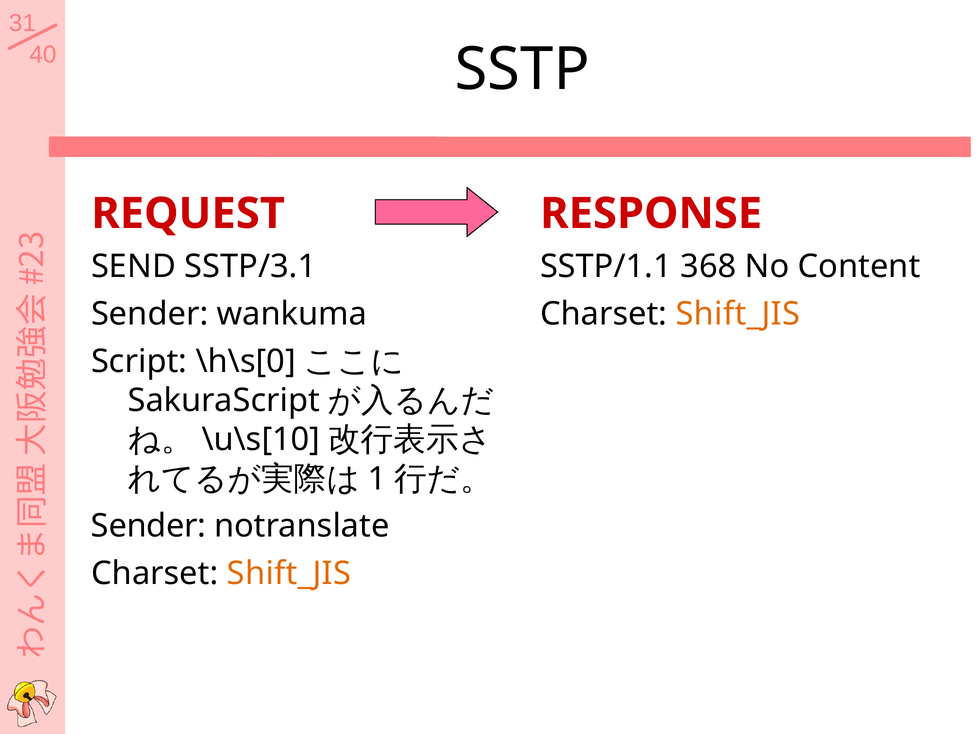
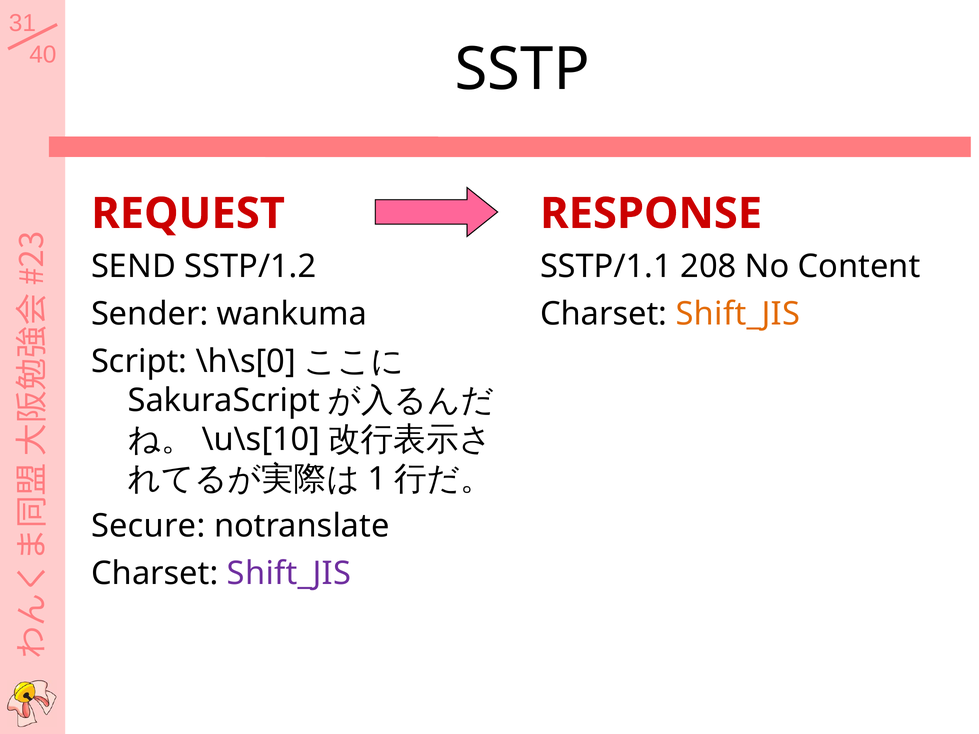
SSTP/3.1: SSTP/3.1 -> SSTP/1.2 (250, 267)
368: 368 -> 208 (708, 267)
Sender: Sender -> Secure (148, 526)
Shift_JIS colour: orange -> purple (289, 574)
